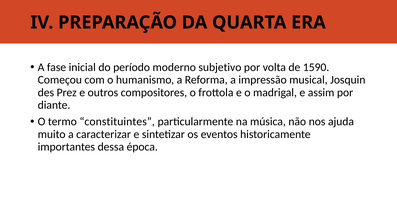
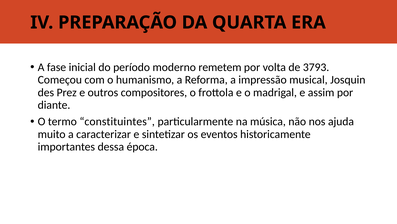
subjetivo: subjetivo -> remetem (220, 67)
1590: 1590 -> 3793 (316, 67)
